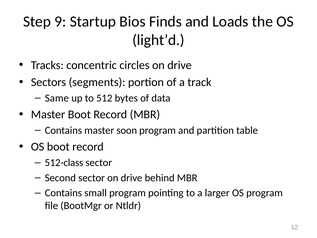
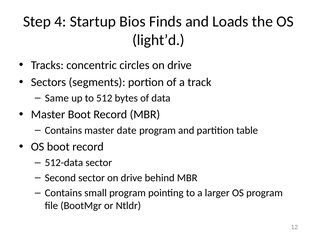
9: 9 -> 4 (60, 21)
soon: soon -> date (127, 130)
512-class: 512-class -> 512-data (64, 162)
